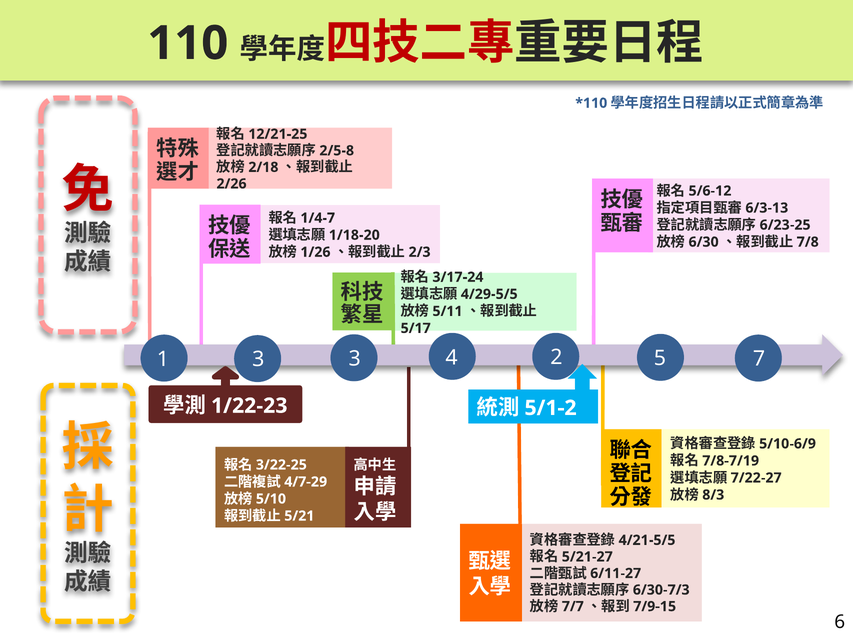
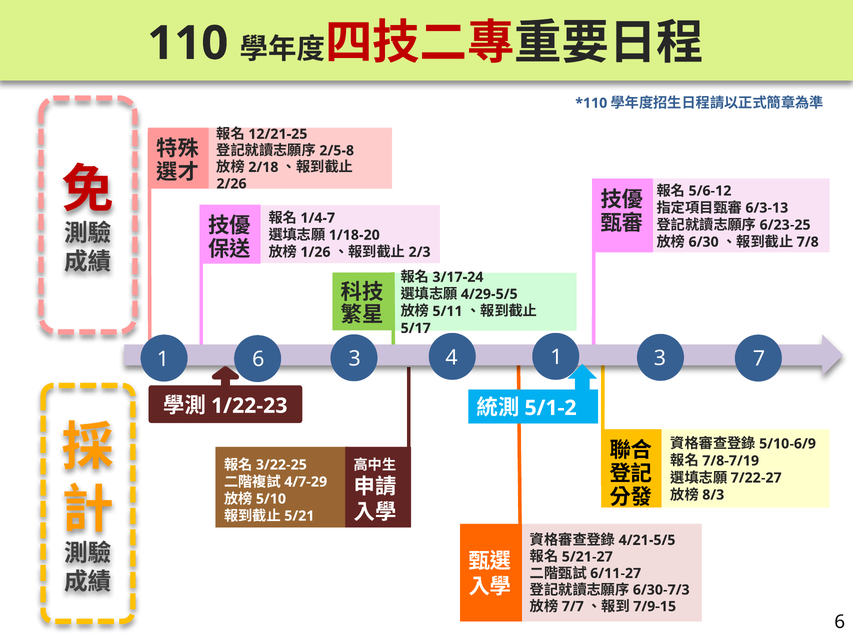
3 2: 2 -> 1 (556, 358)
3: 3 -> 6 (258, 360)
4 5: 5 -> 3 (660, 359)
